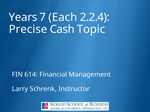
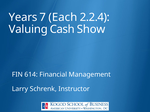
Precise: Precise -> Valuing (28, 29)
Topic: Topic -> Show (91, 29)
